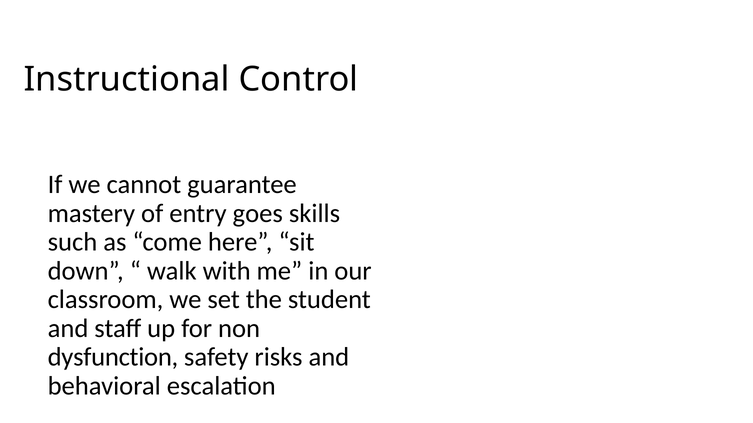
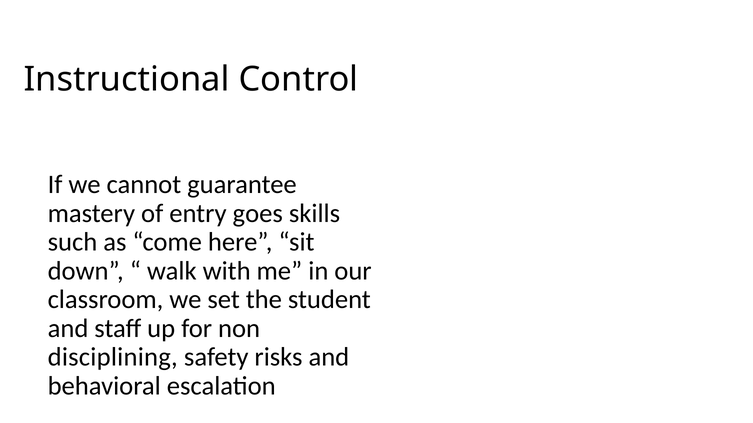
dysfunction: dysfunction -> disciplining (113, 358)
